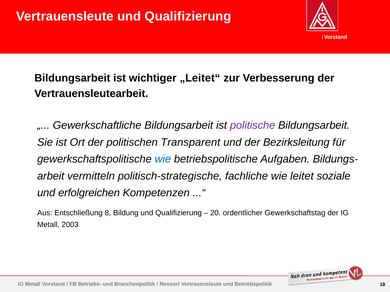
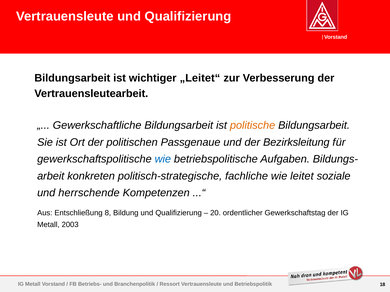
politische colour: purple -> orange (253, 126)
Transparent: Transparent -> Passgenaue (191, 142)
vermitteln: vermitteln -> konkreten (91, 176)
erfolgreichen: erfolgreichen -> herrschende (89, 193)
